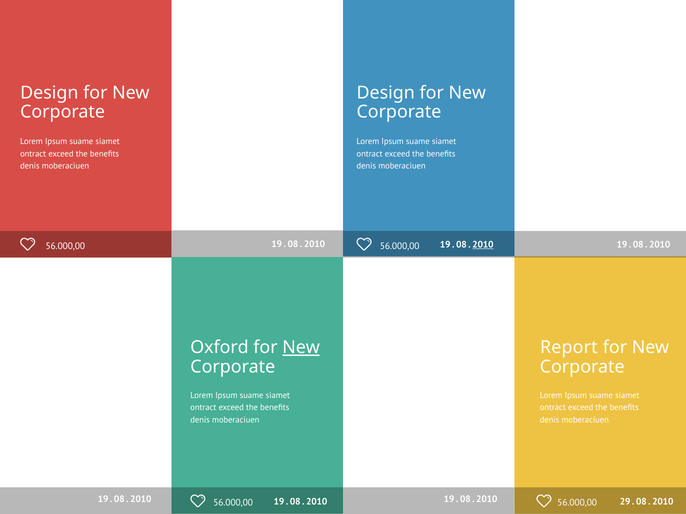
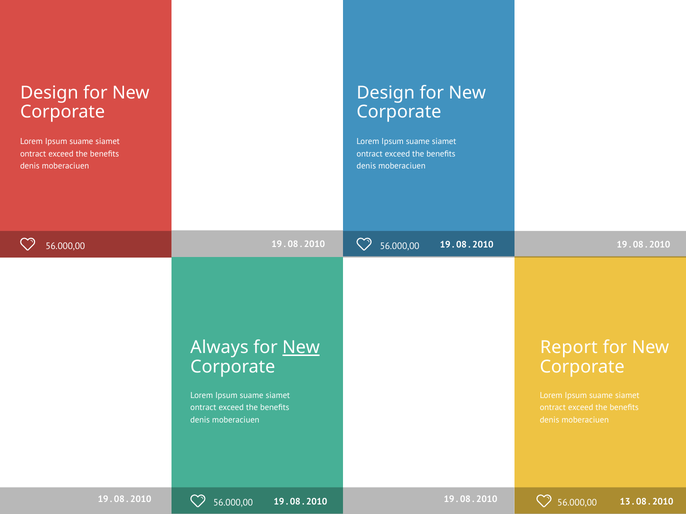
2010 underline: present -> none (483, 245)
Oxford: Oxford -> Always (219, 348)
29: 29 -> 13 (625, 502)
